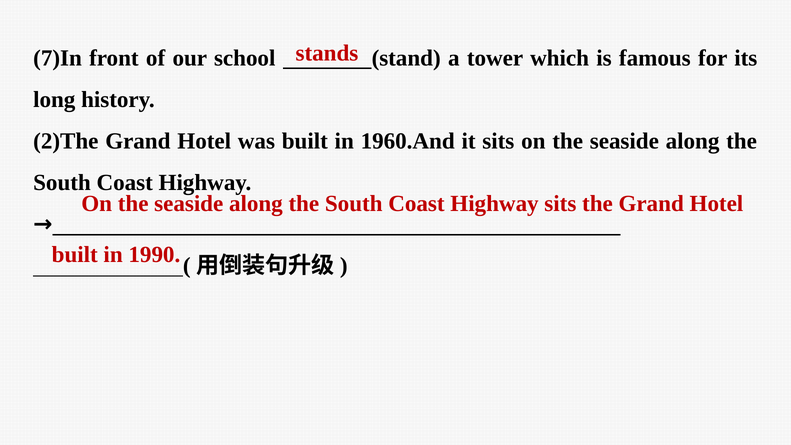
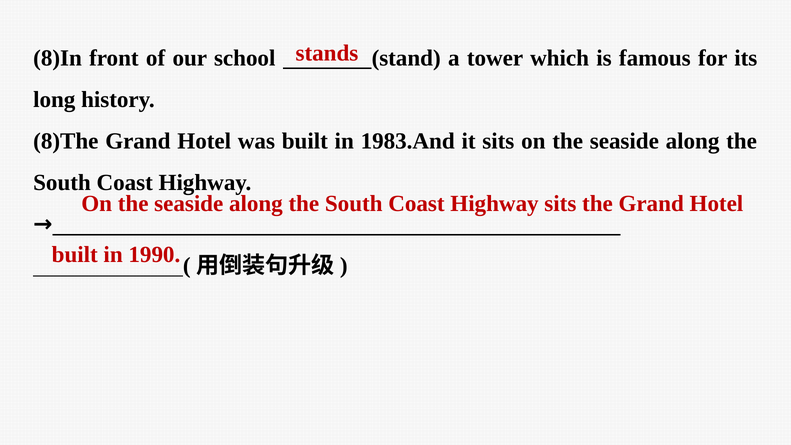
7)In: 7)In -> 8)In (58, 58)
2)The: 2)The -> 8)The (66, 141)
1960.And: 1960.And -> 1983.And (408, 141)
